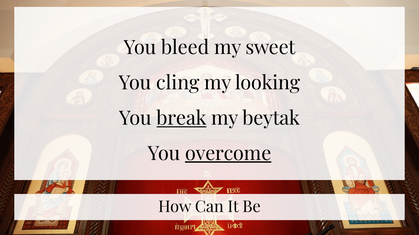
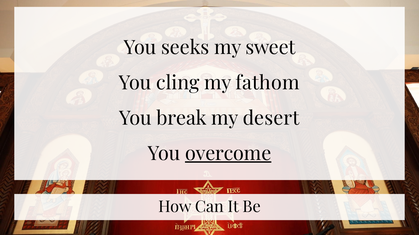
bleed: bleed -> seeks (185, 48)
looking: looking -> fathom (267, 83)
break underline: present -> none (182, 119)
beytak: beytak -> desert (271, 119)
